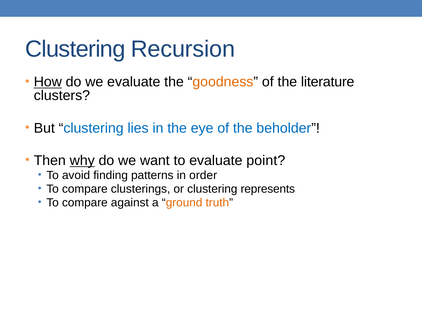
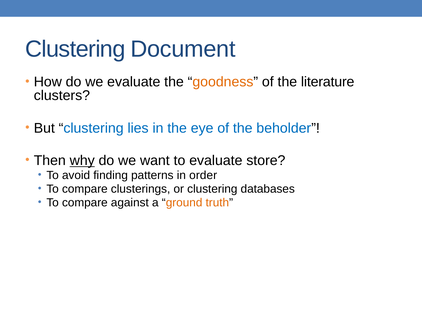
Recursion: Recursion -> Document (183, 49)
How underline: present -> none (48, 82)
point: point -> store (266, 161)
represents: represents -> databases (268, 189)
